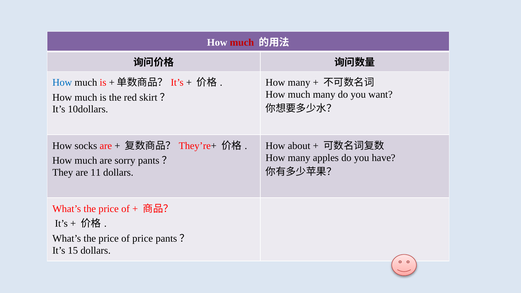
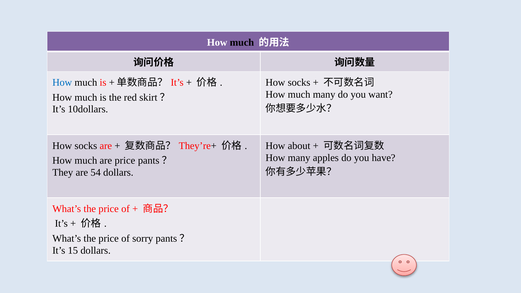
much colour: red -> black (242, 43)
many: many -> socks (299, 83)
are sorry: sorry -> price (125, 161)
11: 11 -> 54 (96, 172)
of price: price -> sorry (143, 238)
